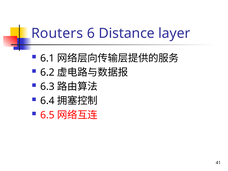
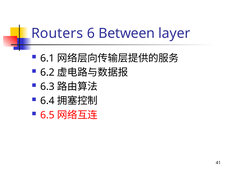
Distance: Distance -> Between (127, 33)
